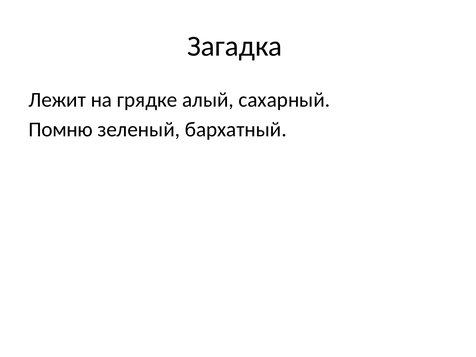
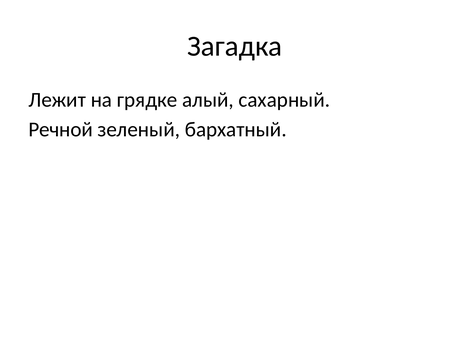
Помню: Помню -> Речной (61, 129)
